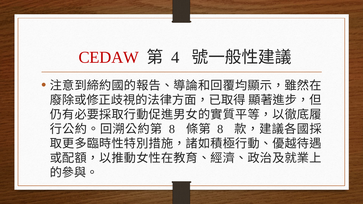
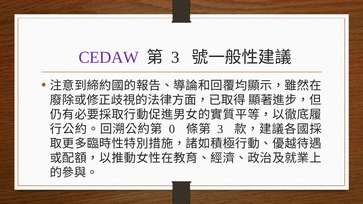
CEDAW colour: red -> purple (109, 58)
4: 4 -> 3 (175, 58)
8: 8 -> 0 (172, 129)
8: 8 -> 3 (220, 129)
